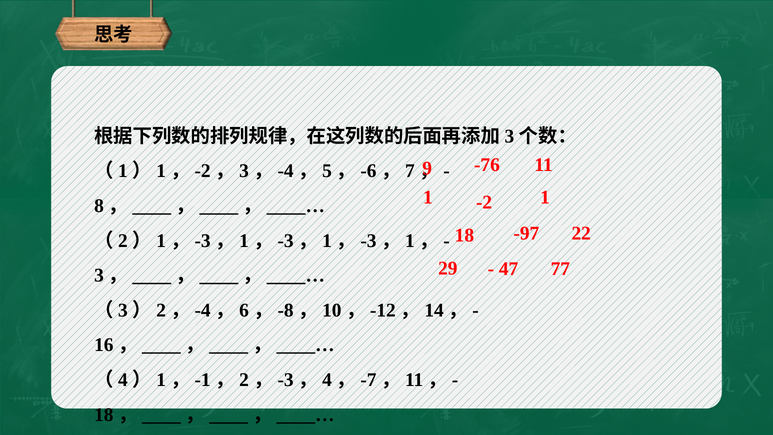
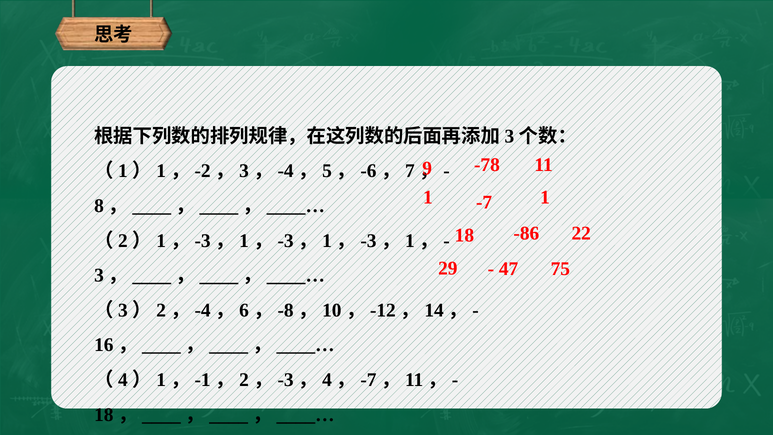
-76: -76 -> -78 (487, 165)
-2: -2 -> -7 (484, 202)
-97: -97 -> -86 (526, 233)
77: 77 -> 75 (560, 269)
